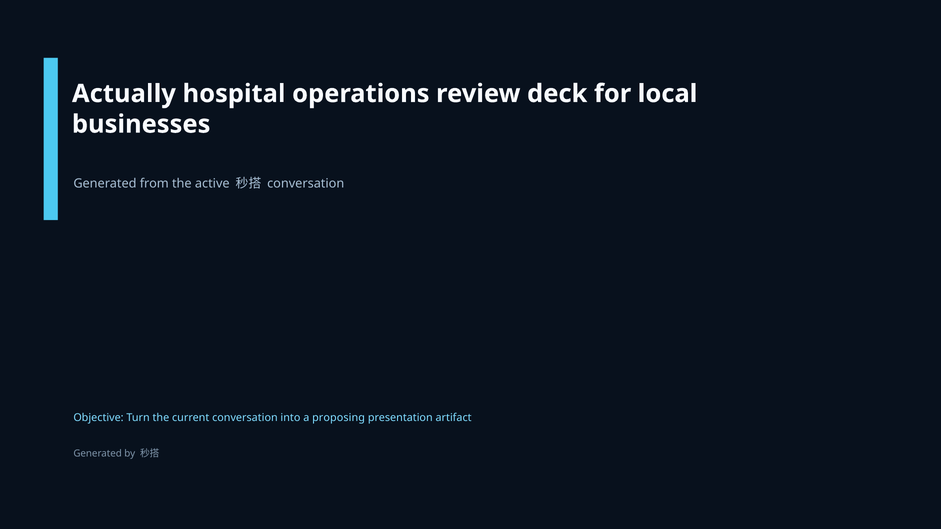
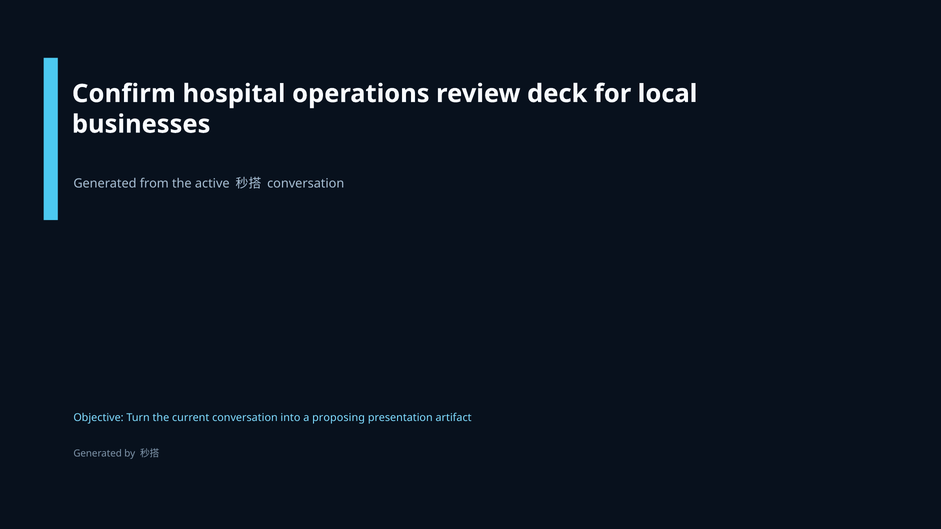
Actually: Actually -> Confirm (124, 94)
